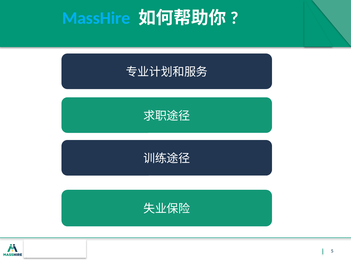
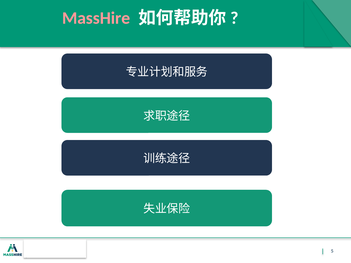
MassHire colour: light blue -> pink (96, 18)
